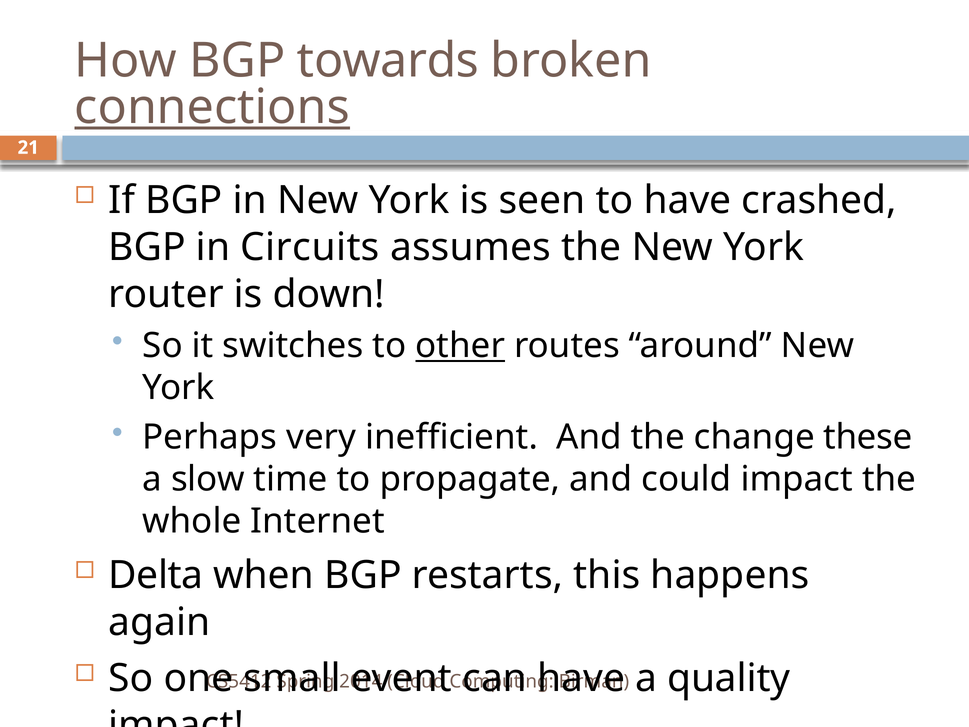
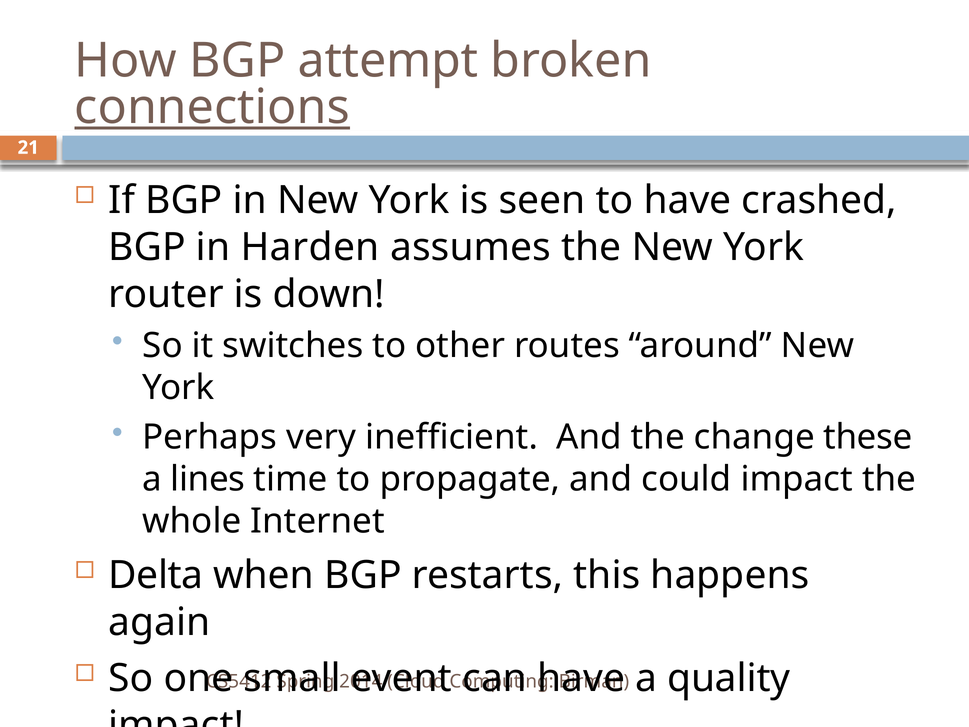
towards: towards -> attempt (388, 61)
Circuits: Circuits -> Harden (310, 247)
other underline: present -> none (460, 346)
slow: slow -> lines (208, 479)
